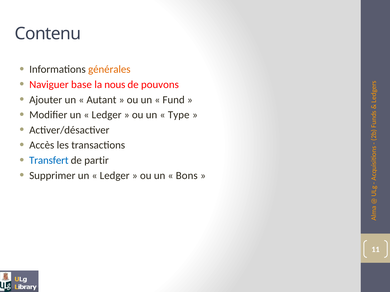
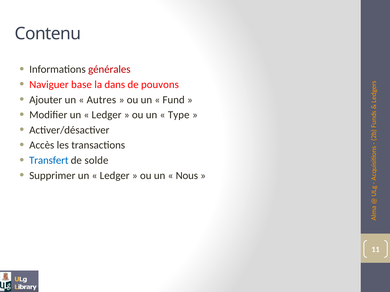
générales colour: orange -> red (109, 69)
nous: nous -> dans (115, 85)
Autant: Autant -> Autres (101, 100)
partir: partir -> solde (96, 161)
Bons: Bons -> Nous (187, 176)
